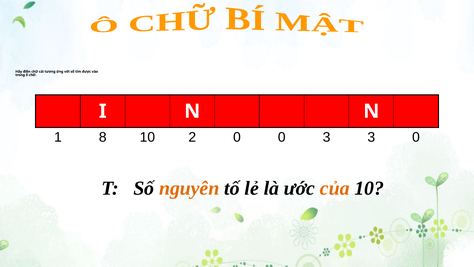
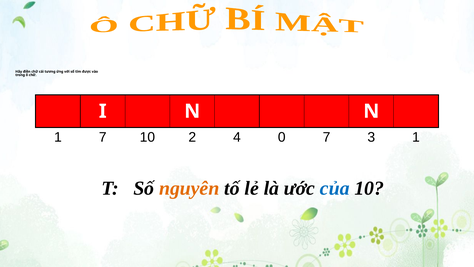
1 8: 8 -> 7 (103, 137)
2 0: 0 -> 4 (237, 137)
0 3: 3 -> 7 (327, 137)
3 0: 0 -> 1 (416, 137)
của colour: orange -> blue (335, 188)
